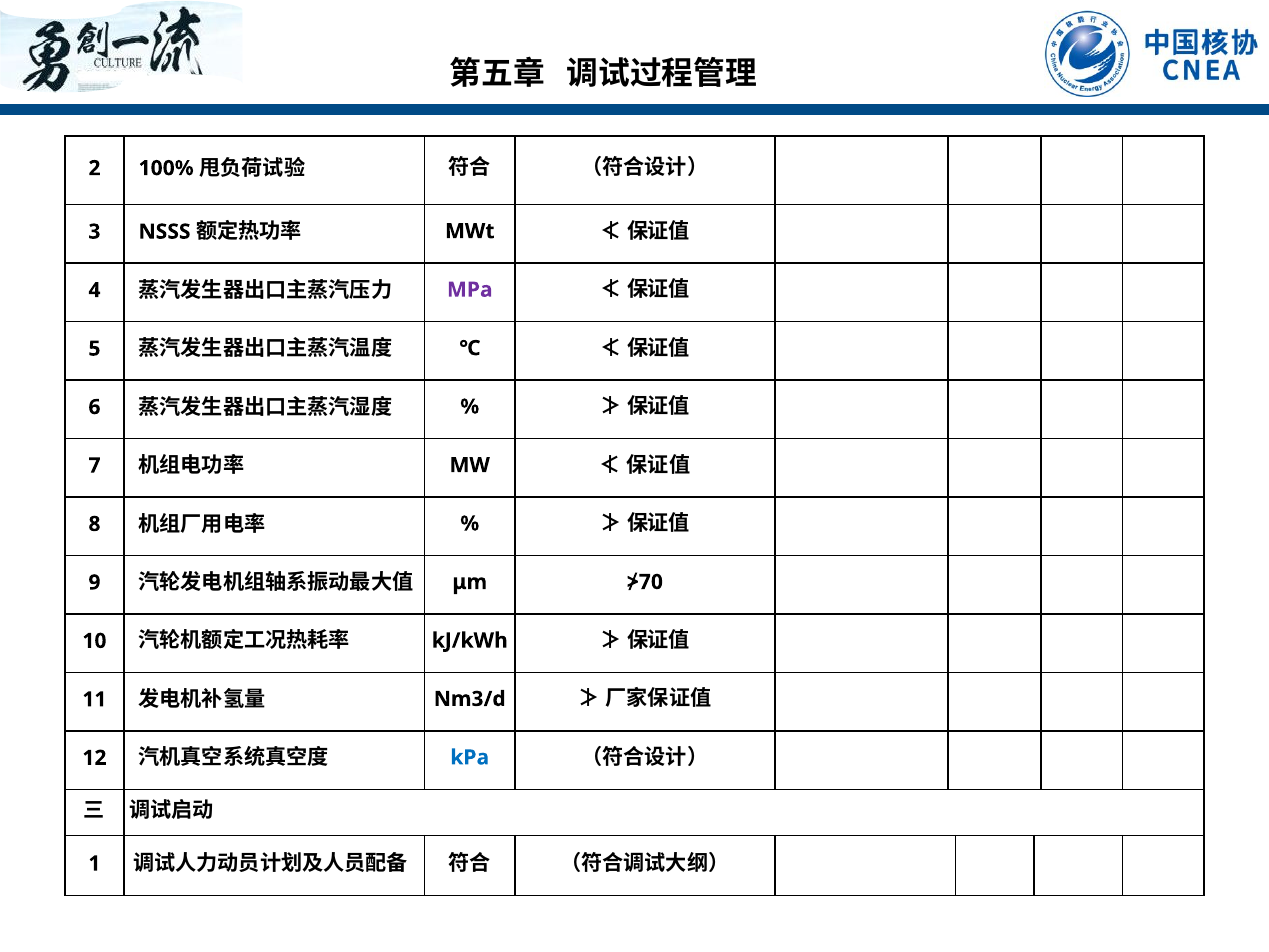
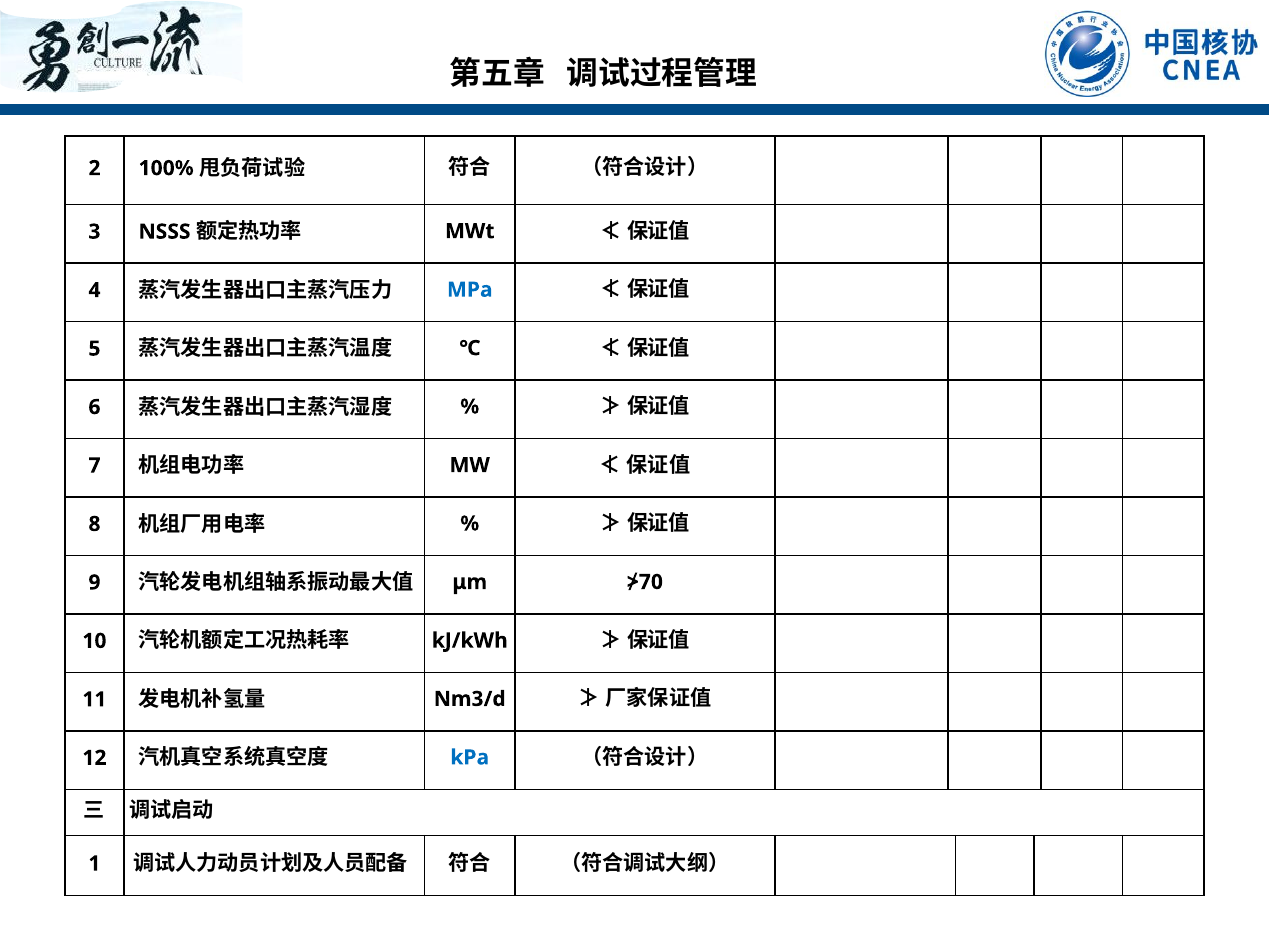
MPa colour: purple -> blue (470, 290)
